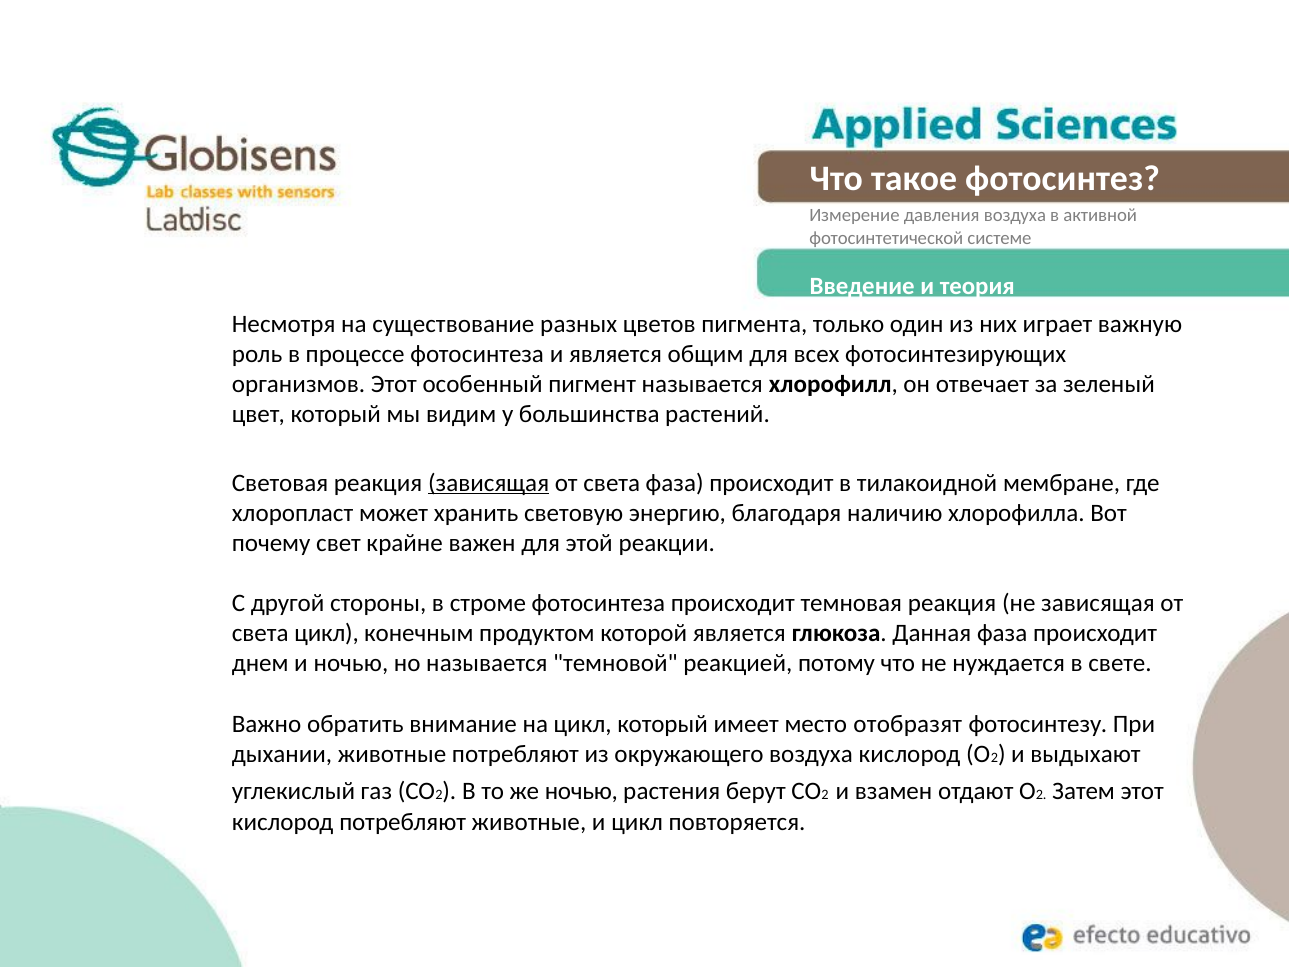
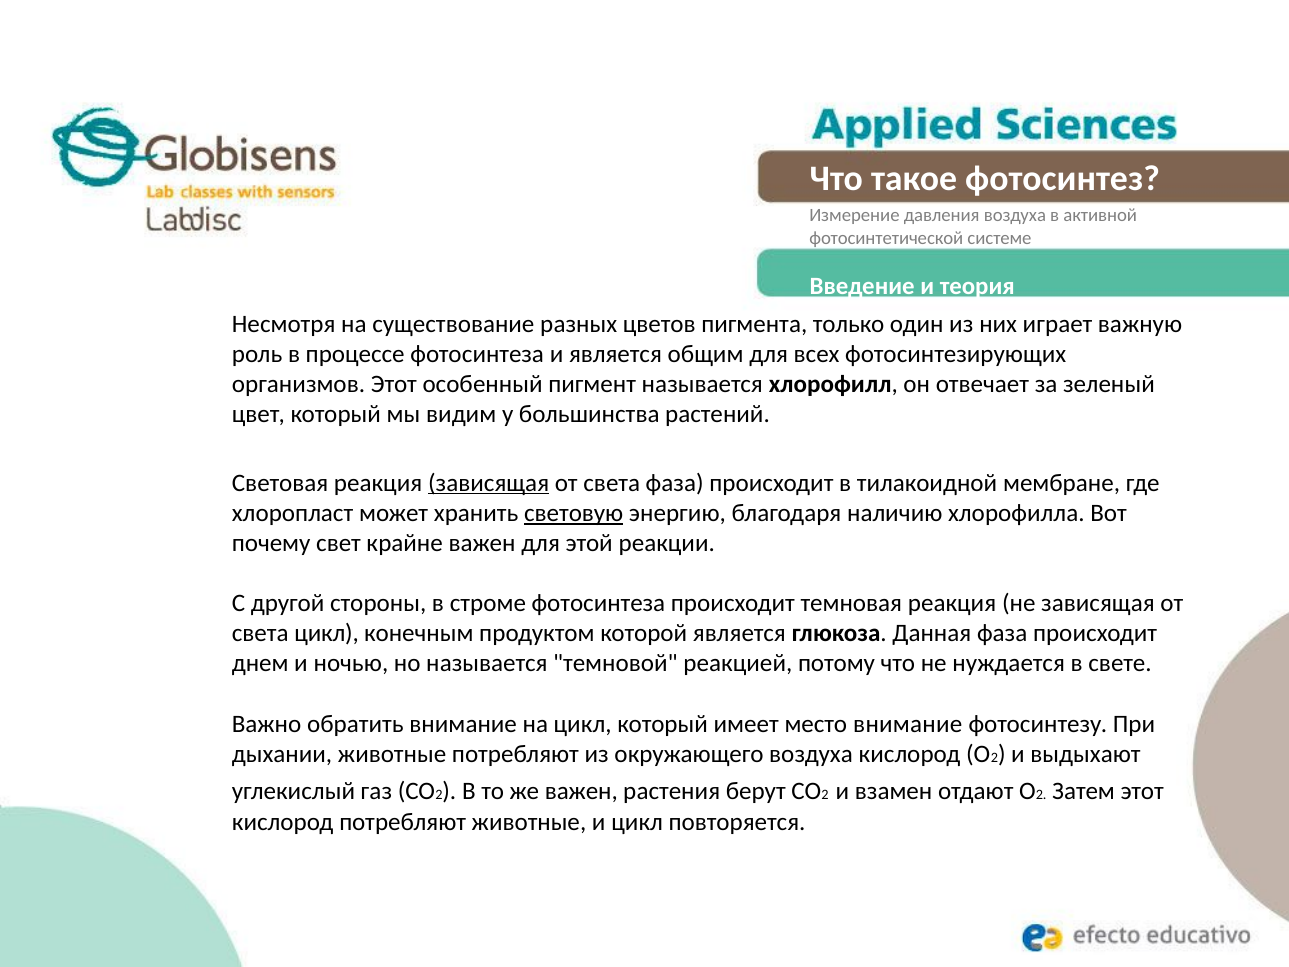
световую underline: none -> present (574, 513)
место отобразят: отобразят -> внимание (908, 724)
же ночью: ночью -> важен (581, 791)
